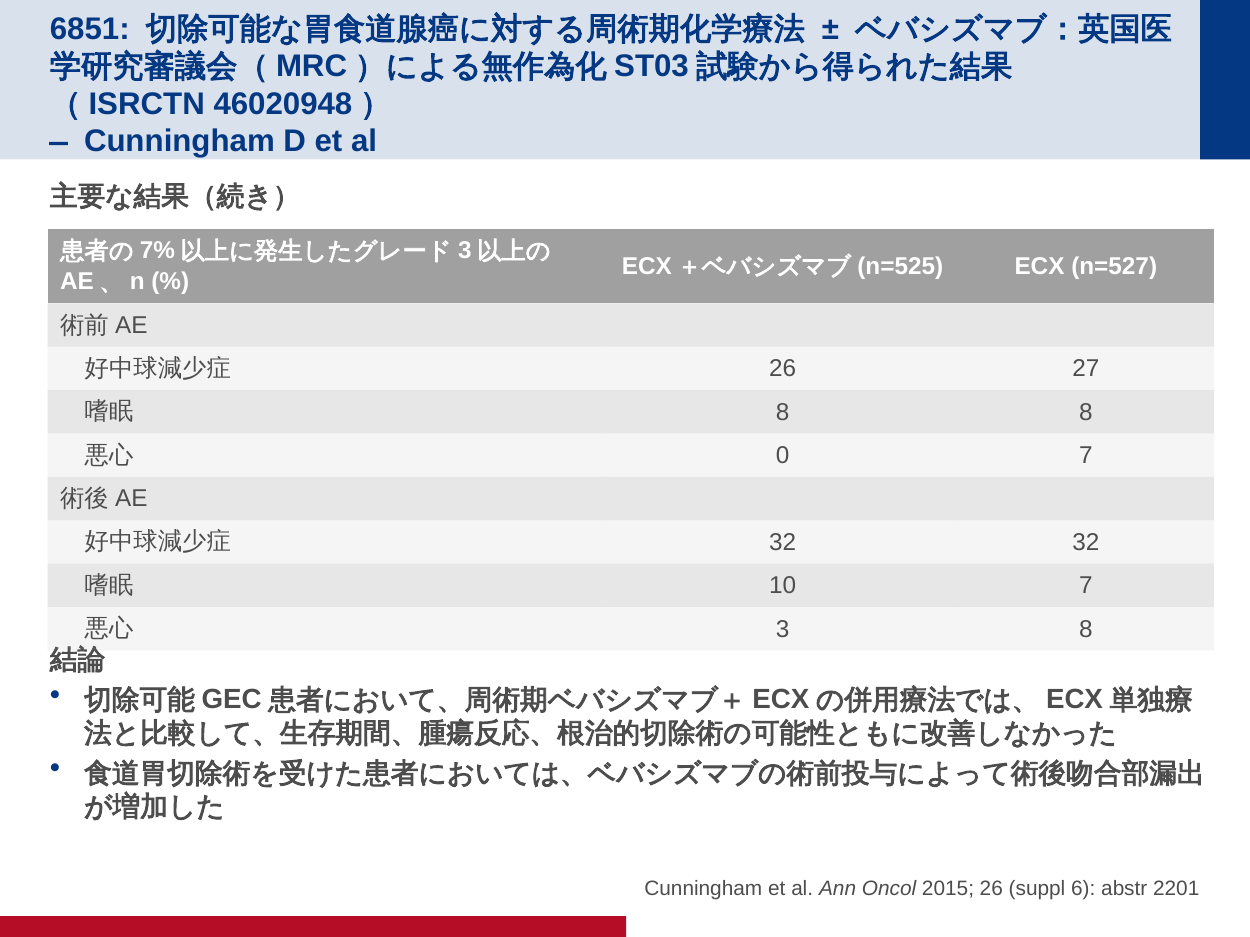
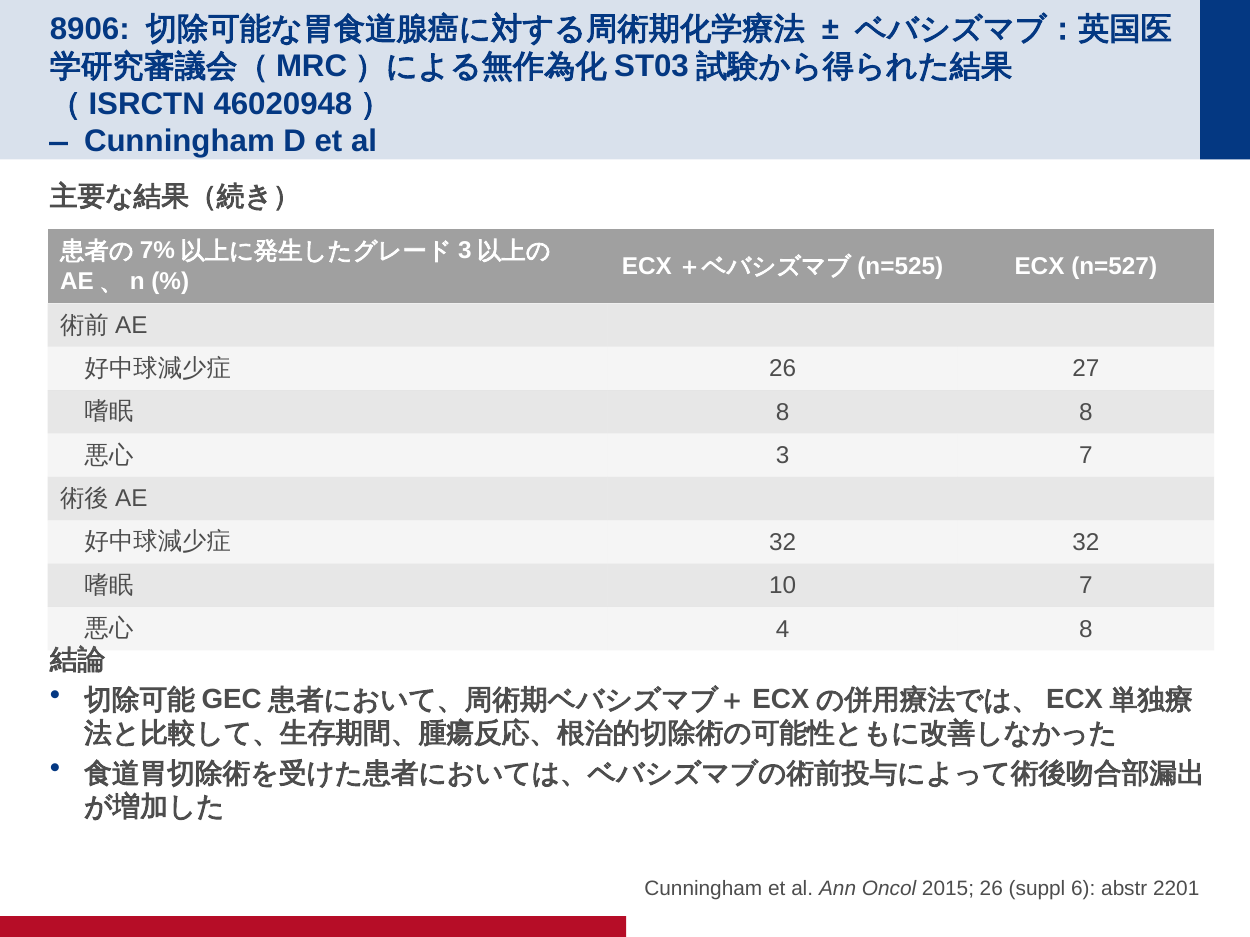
6851: 6851 -> 8906 (90, 29)
0: 0 -> 3 (783, 456)
3: 3 -> 4 (783, 629)
